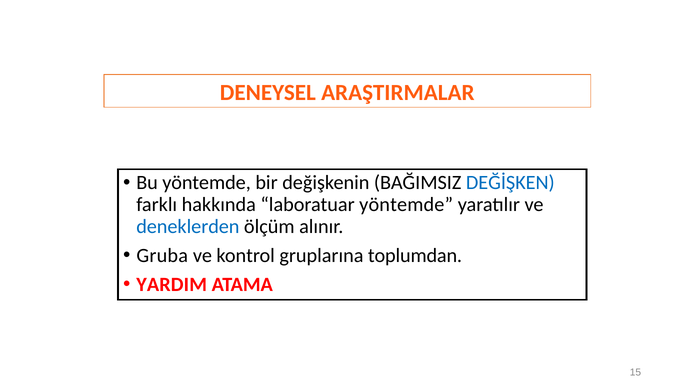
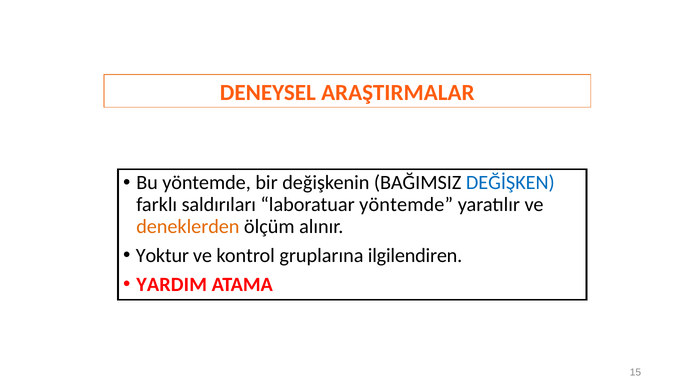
hakkında: hakkında -> saldırıları (219, 205)
deneklerden colour: blue -> orange (188, 227)
Gruba: Gruba -> Yoktur (162, 256)
toplumdan: toplumdan -> ilgilendiren (415, 256)
